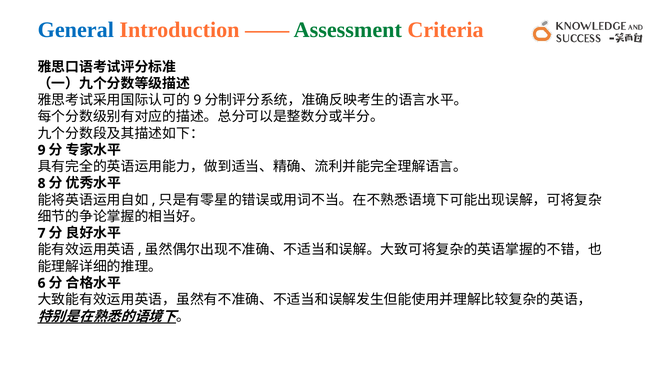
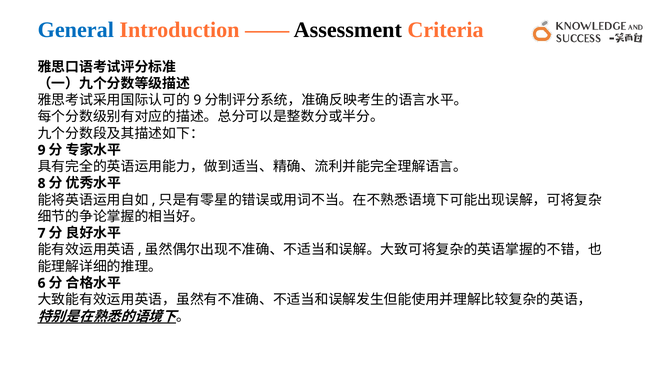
Assessment colour: green -> black (348, 30)
